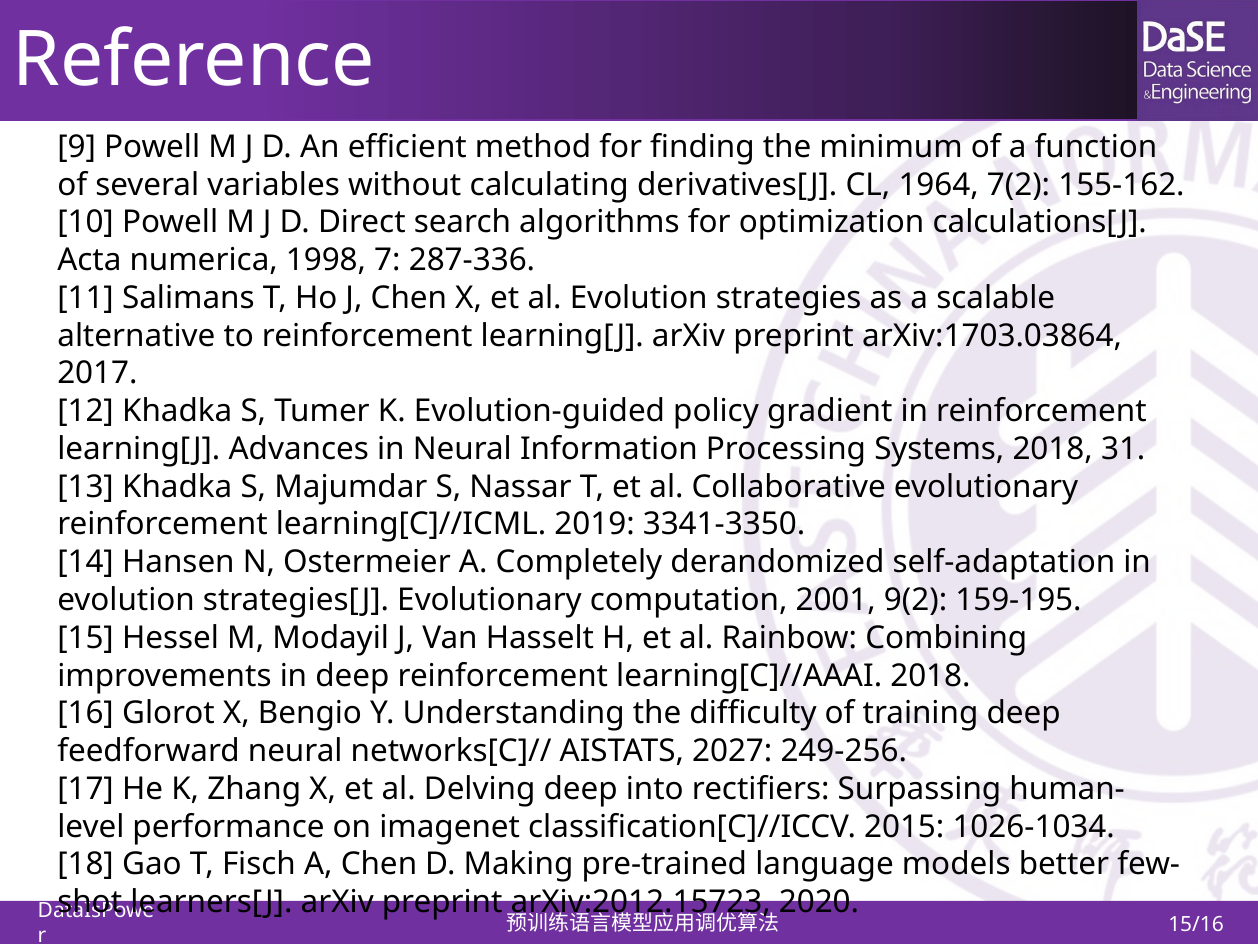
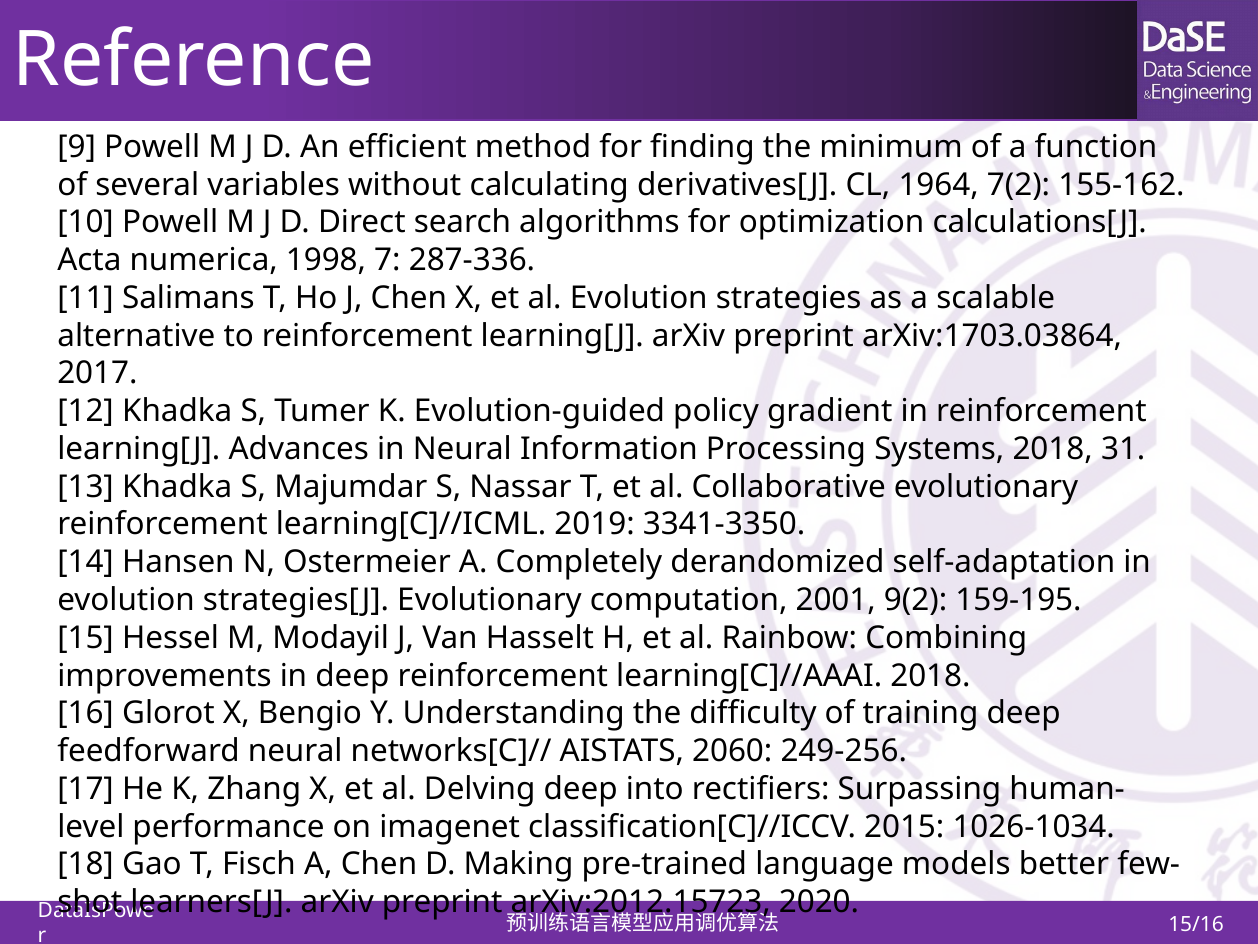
2027: 2027 -> 2060 (732, 751)
